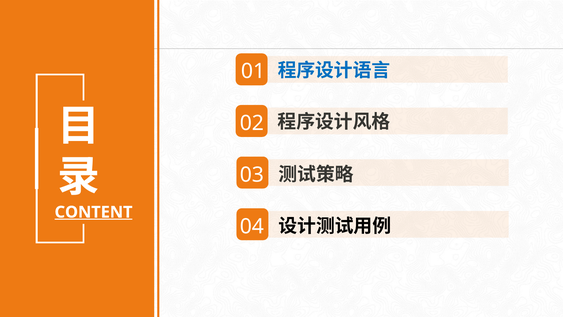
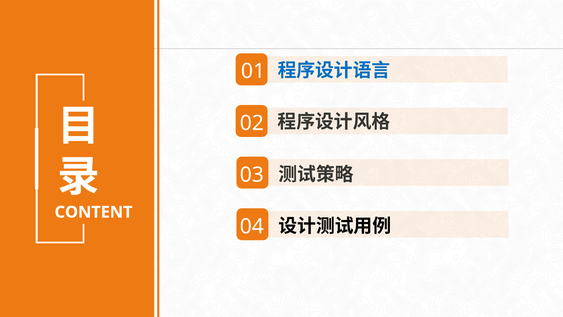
CONTENT underline: present -> none (94, 212)
